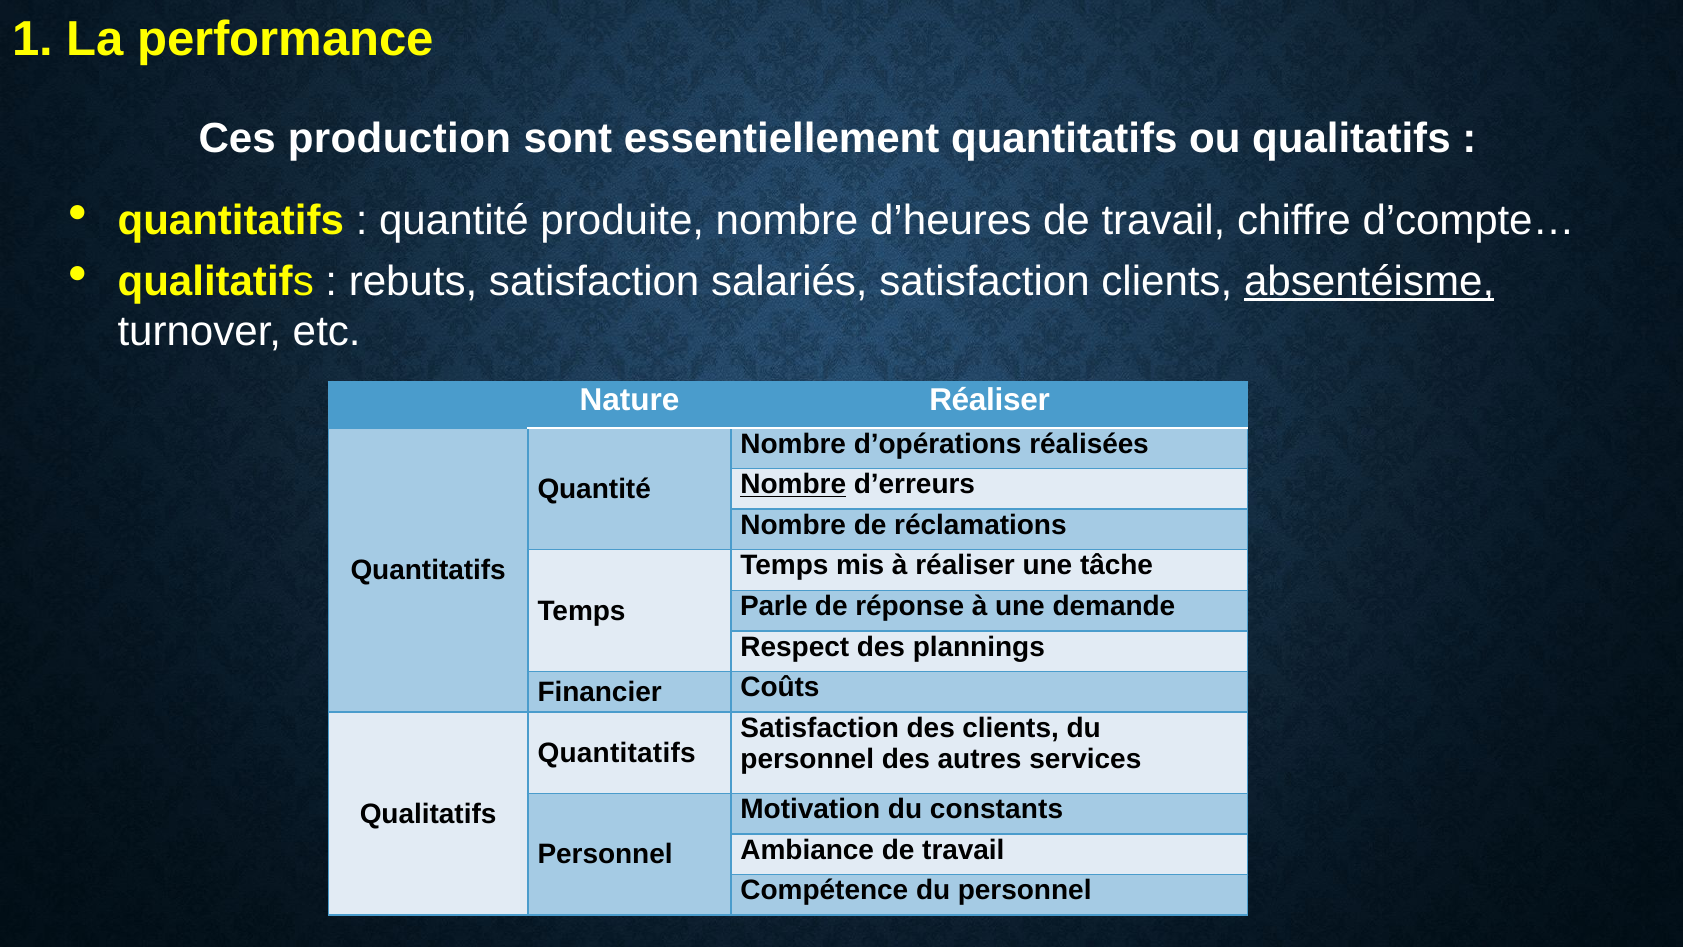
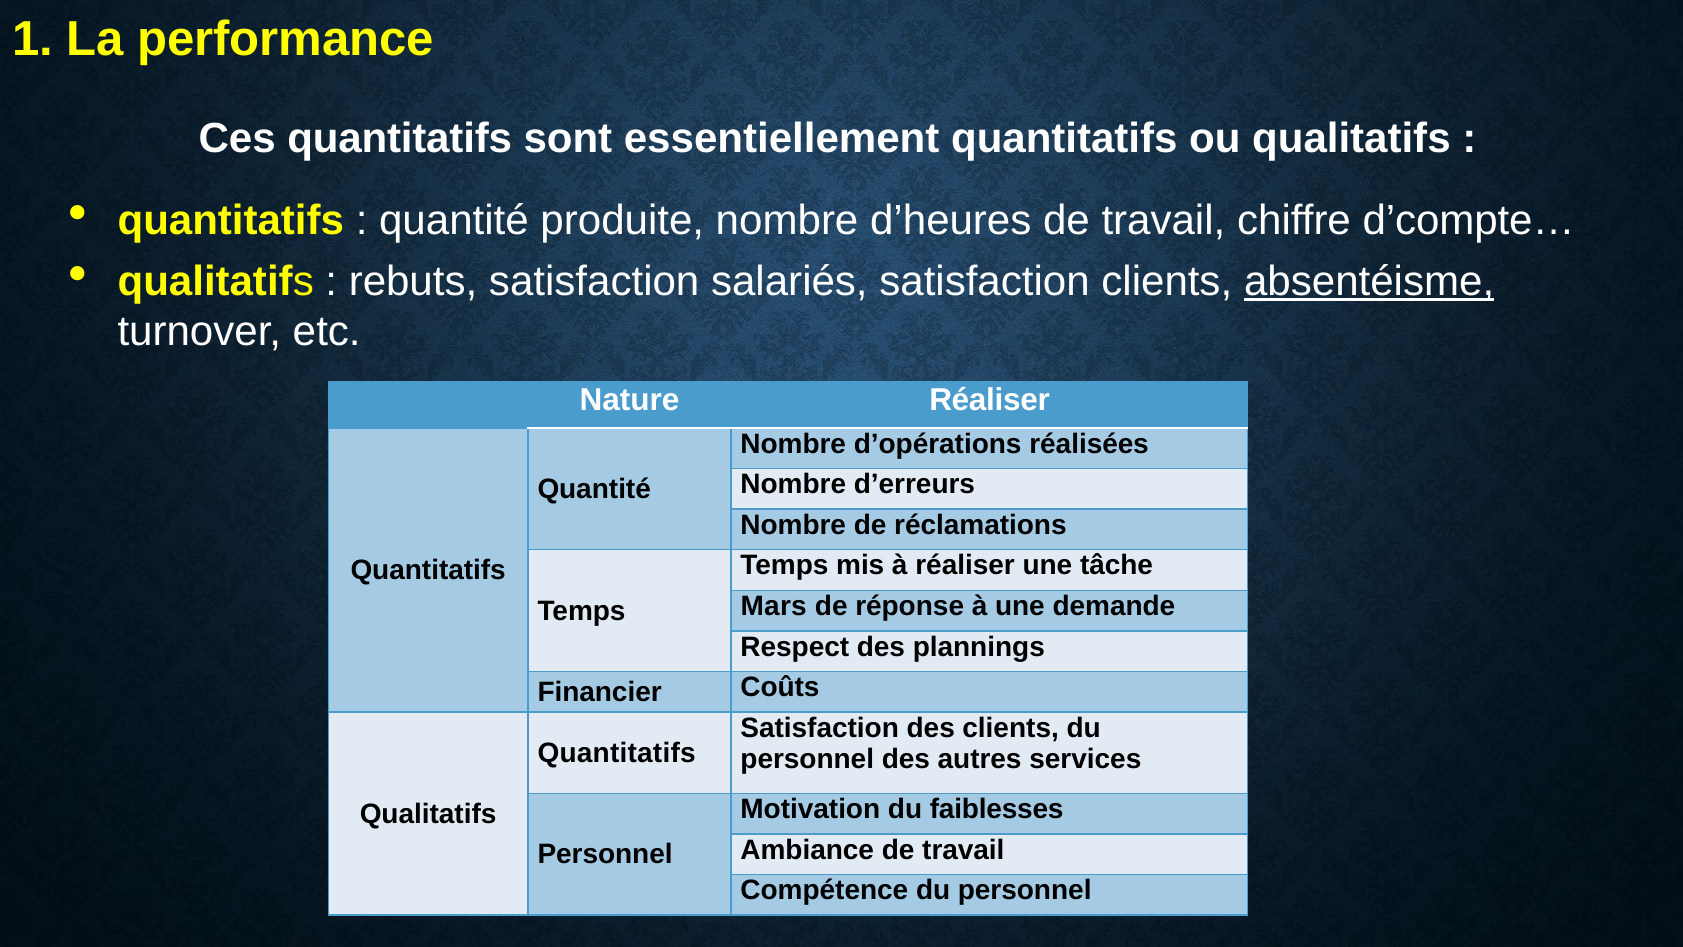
Ces production: production -> quantitatifs (400, 138)
Nombre underline: present -> none (793, 484)
Parle: Parle -> Mars (774, 606)
constants: constants -> faiblesses (997, 809)
